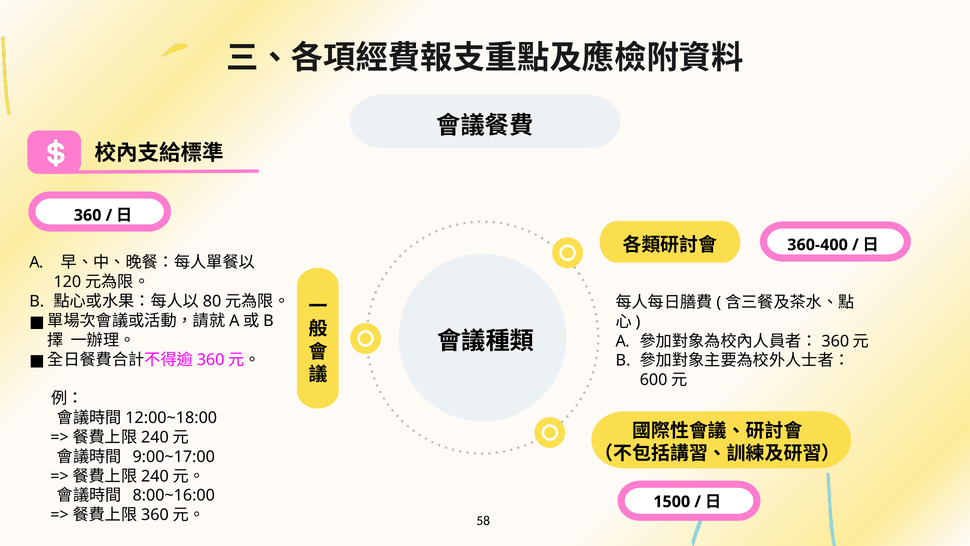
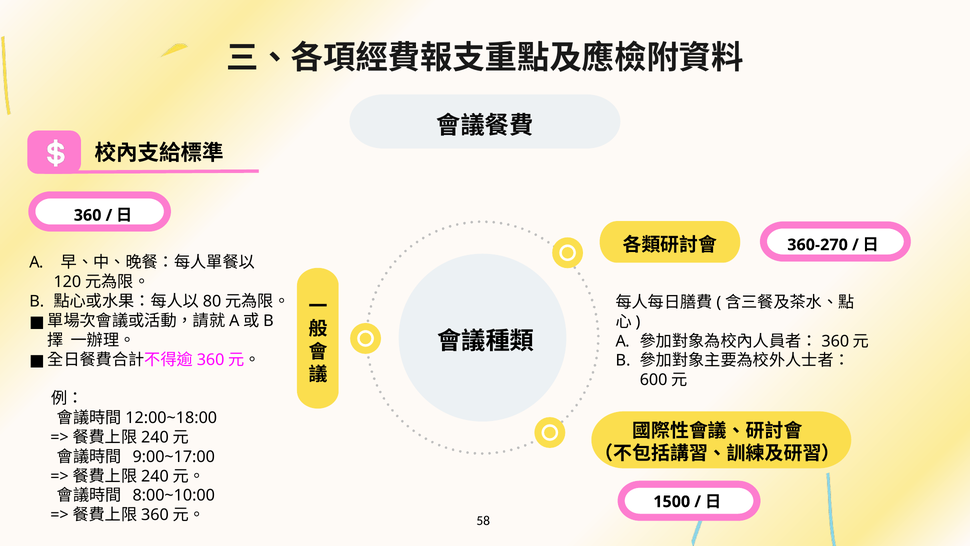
360-400: 360-400 -> 360-270 (818, 245)
8:00~16:00: 8:00~16:00 -> 8:00~10:00 (174, 495)
